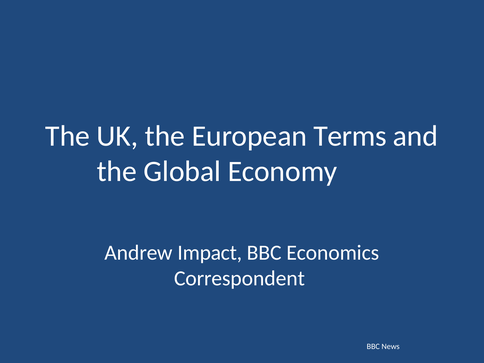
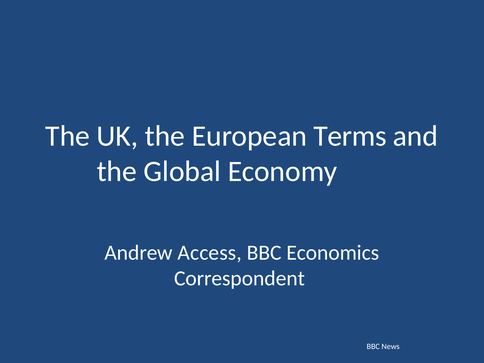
Impact: Impact -> Access (210, 253)
